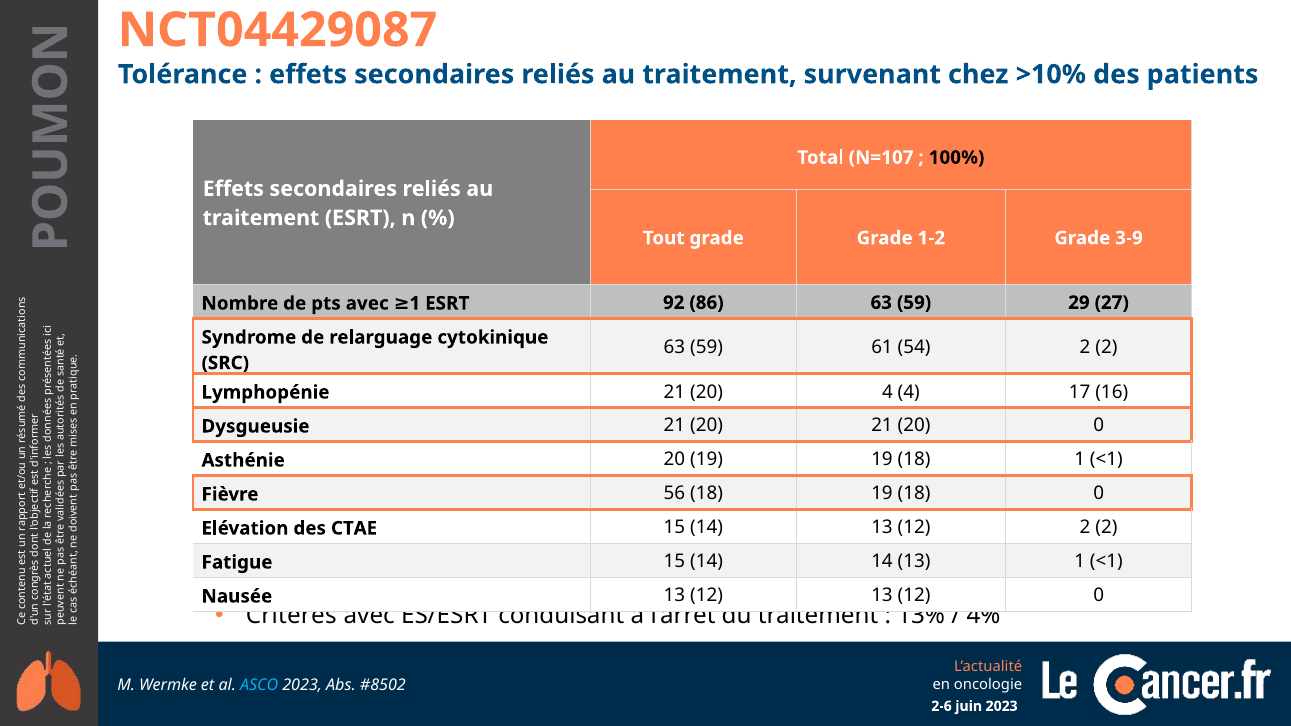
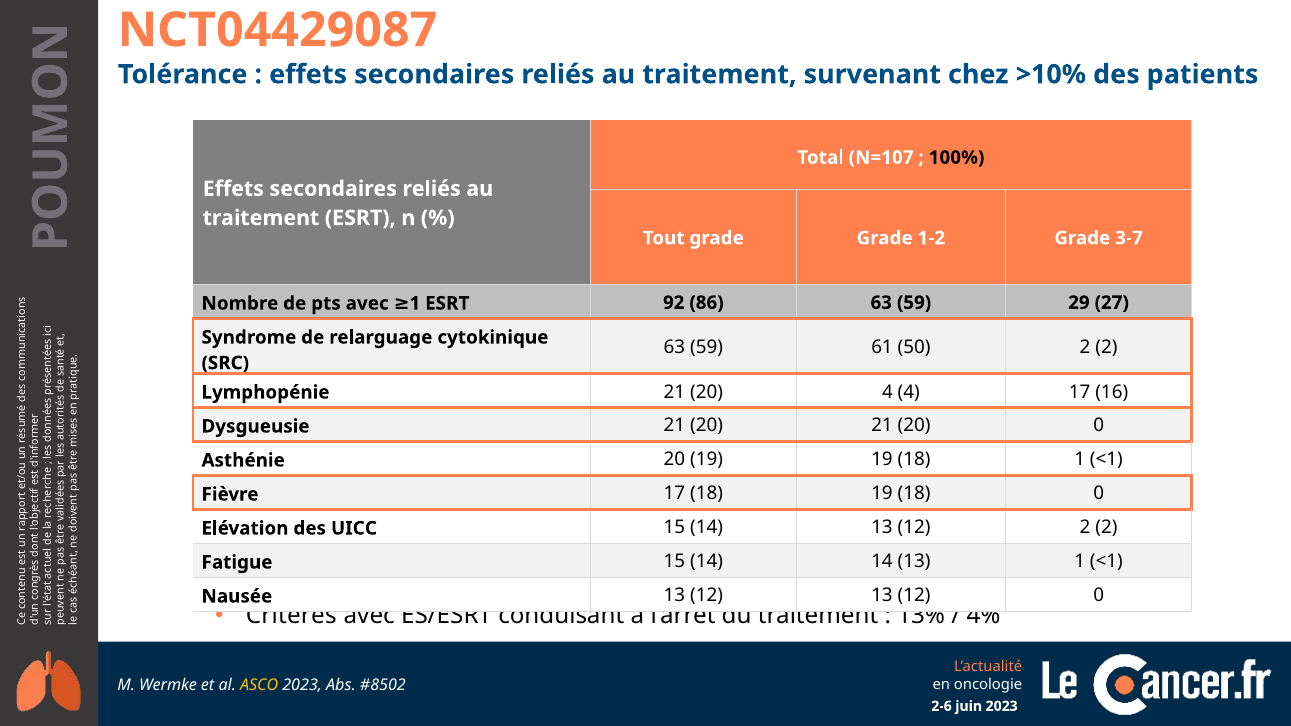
3-9: 3-9 -> 3-7 (1129, 238)
54: 54 -> 50 (914, 347)
Fièvre 56: 56 -> 17 (674, 494)
CTAE: CTAE -> UICC (354, 528)
ASCO colour: light blue -> yellow (259, 685)
